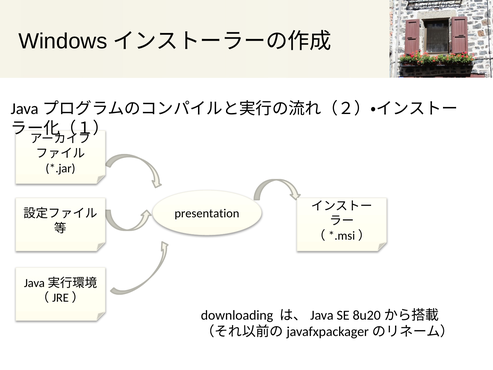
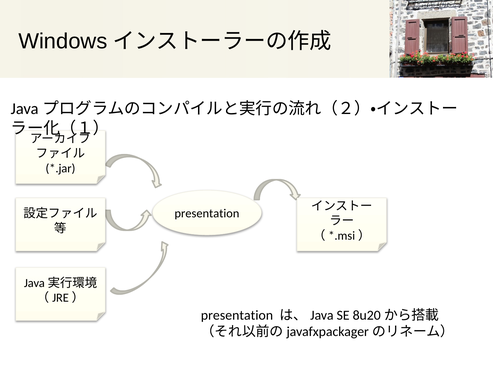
downloading: downloading -> presentation (237, 315)
